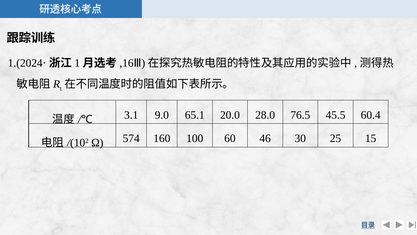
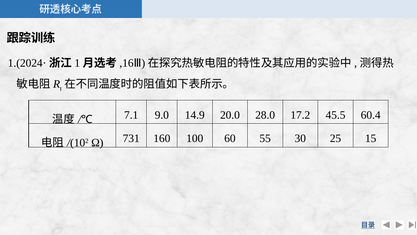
3.1: 3.1 -> 7.1 (131, 115)
65.1: 65.1 -> 14.9 (195, 115)
76.5: 76.5 -> 17.2 (300, 115)
574: 574 -> 731 (131, 138)
46: 46 -> 55 (265, 138)
